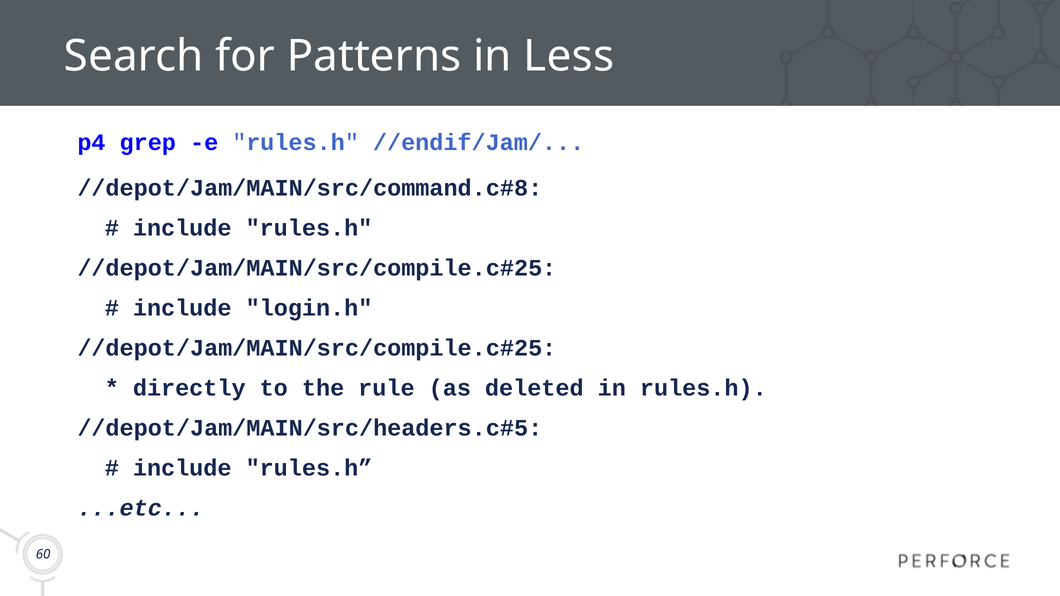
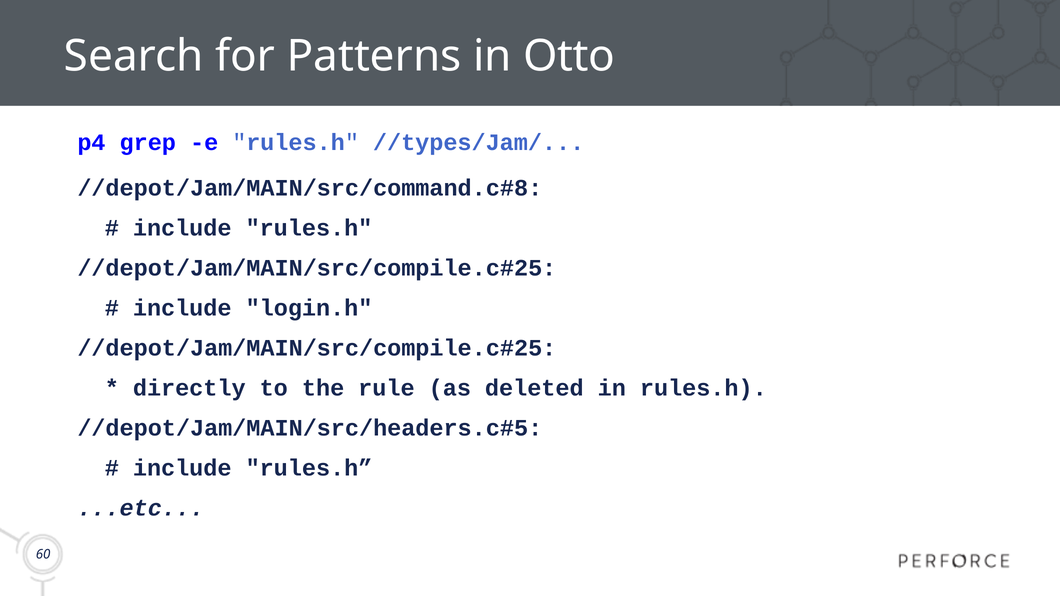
Less: Less -> Otto (569, 56)
//endif/Jam/: //endif/Jam/ -> //types/Jam/ (479, 143)
